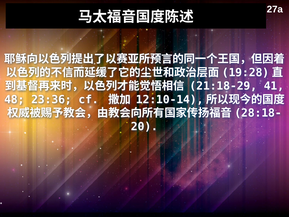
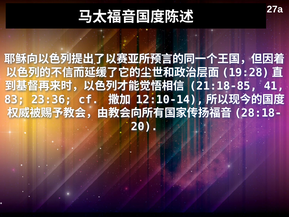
21:18-29: 21:18-29 -> 21:18-85 (223, 86)
48: 48 -> 83 (14, 99)
